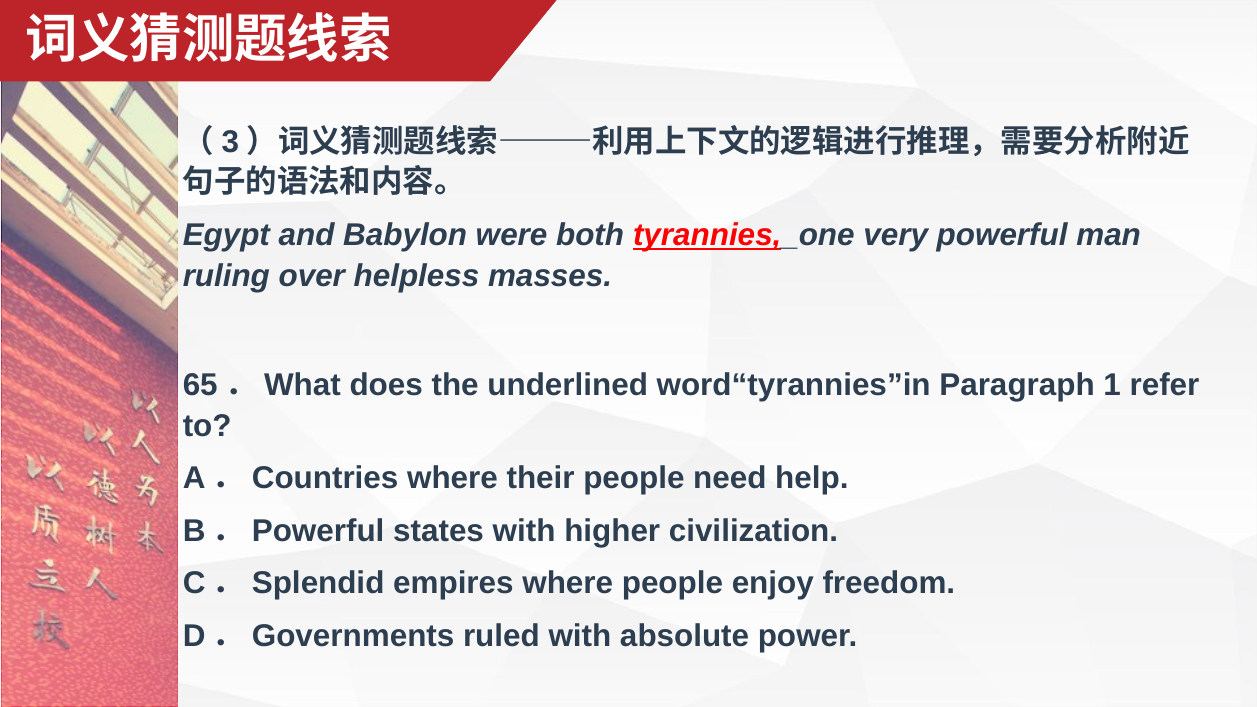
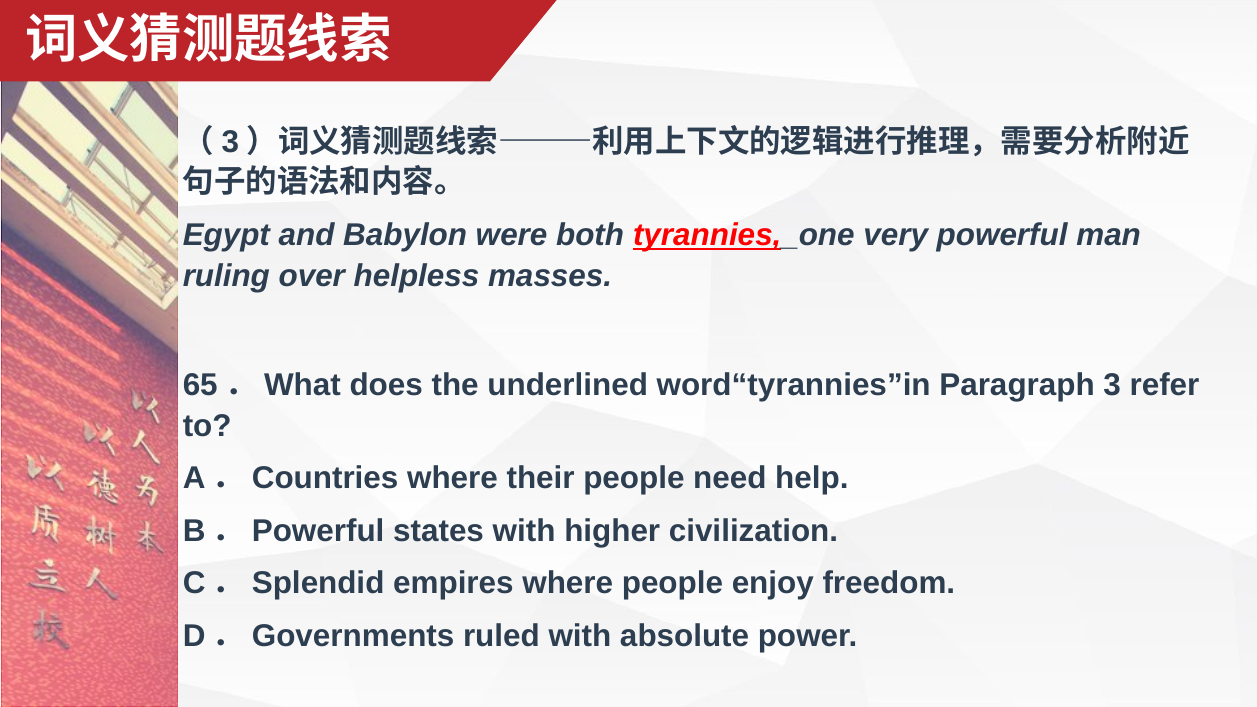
1: 1 -> 3 (1112, 385)
